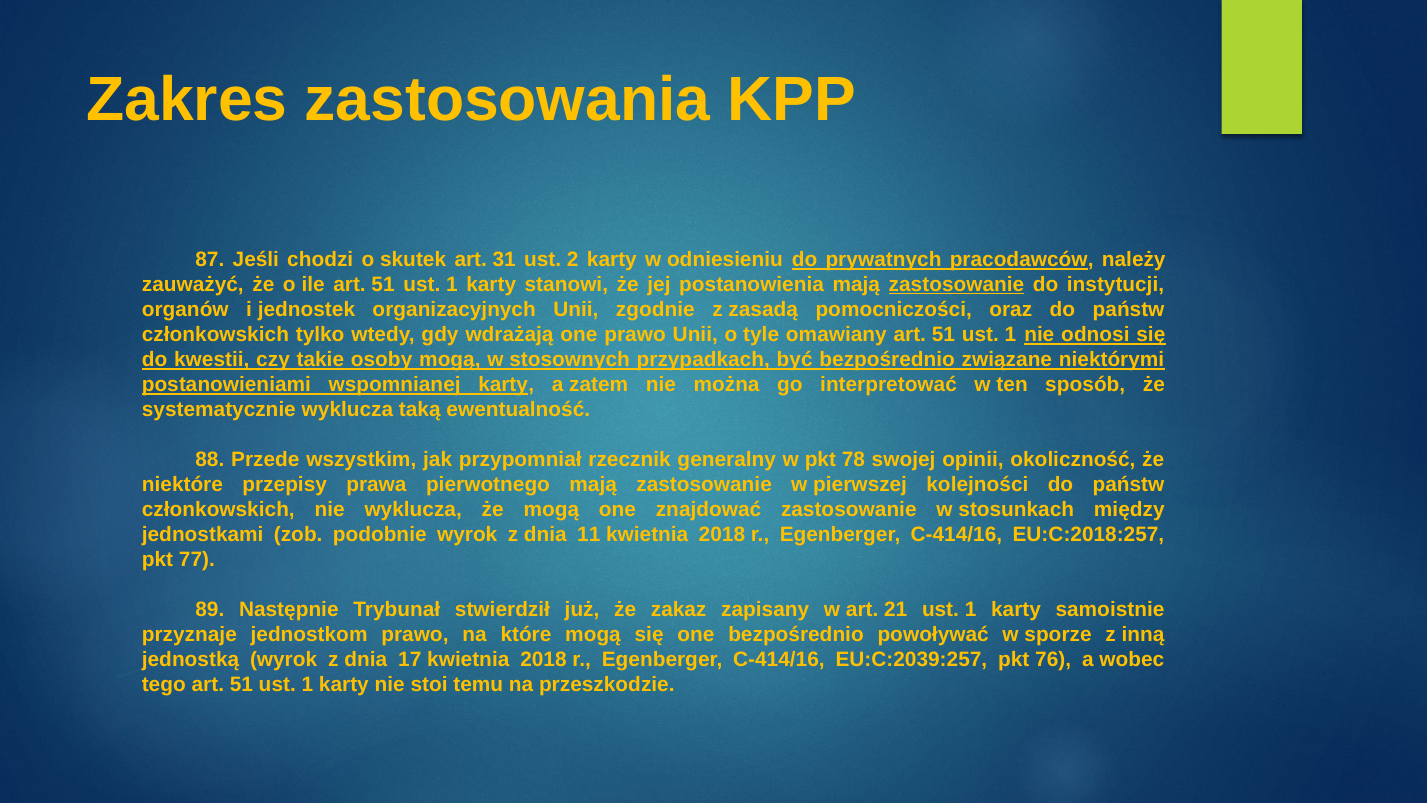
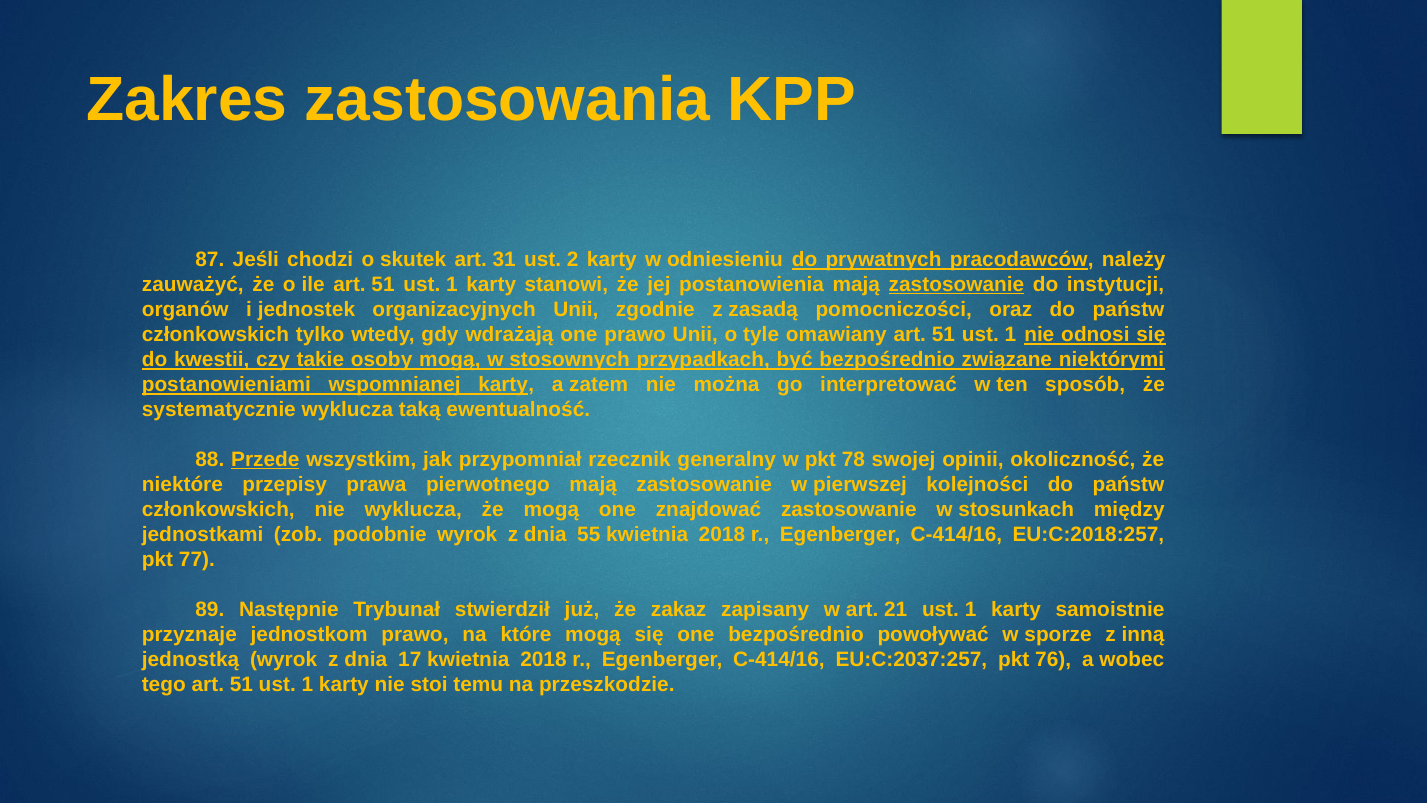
Przede underline: none -> present (265, 459)
11: 11 -> 55 (589, 534)
EU:C:2039:257: EU:C:2039:257 -> EU:C:2037:257 (911, 659)
